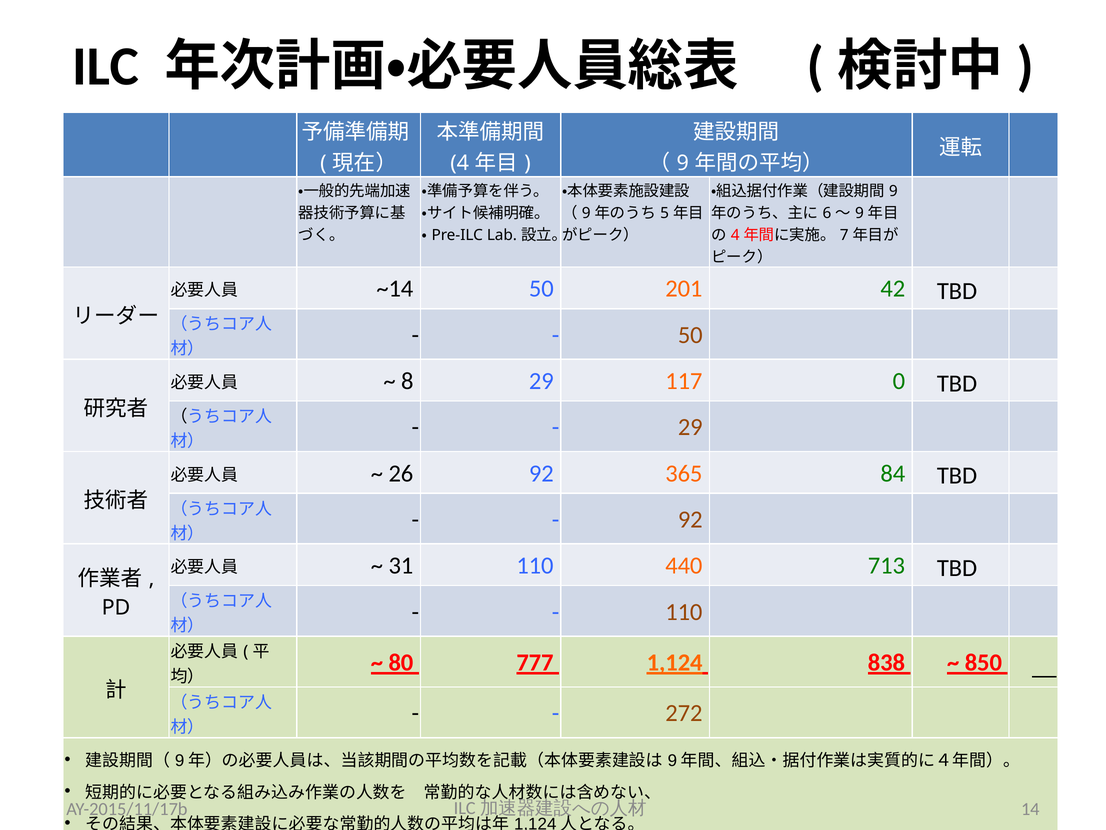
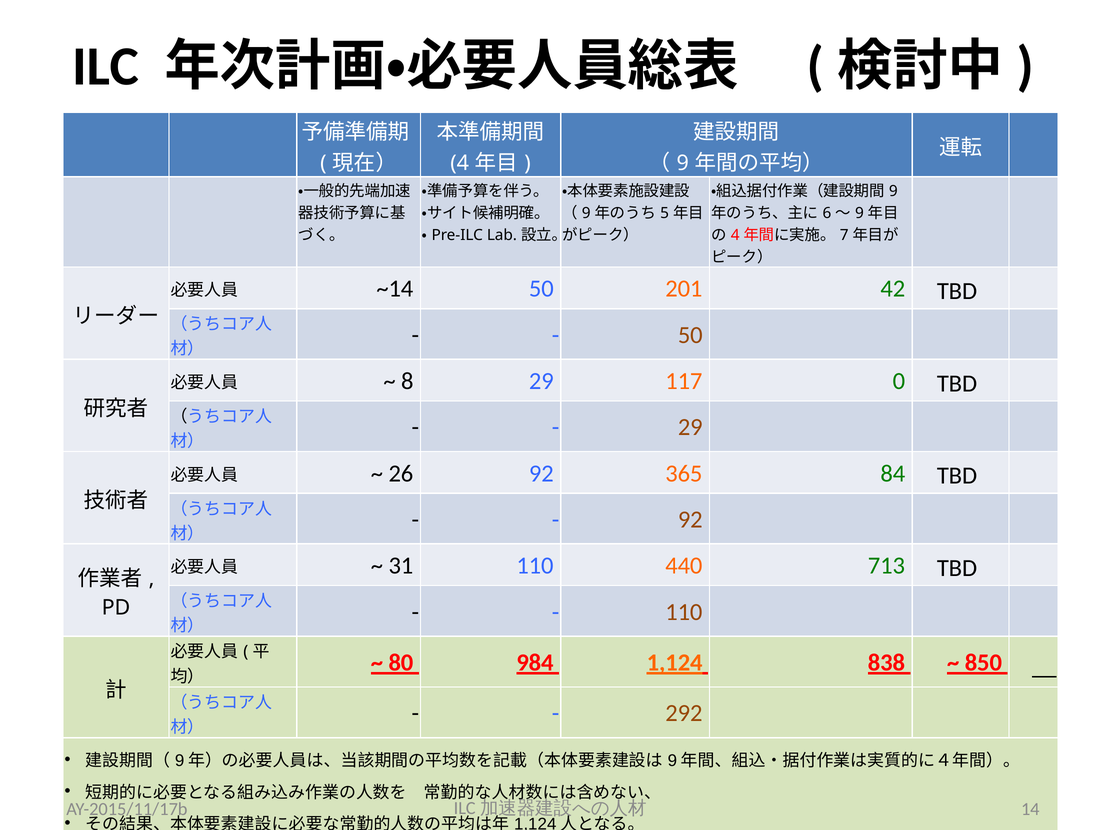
777: 777 -> 984 (535, 662)
272: 272 -> 292 (684, 713)
